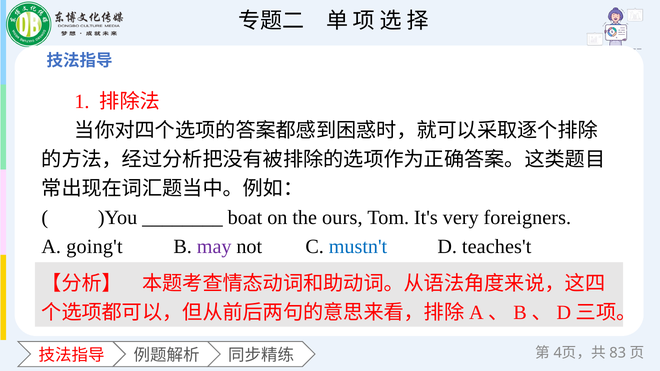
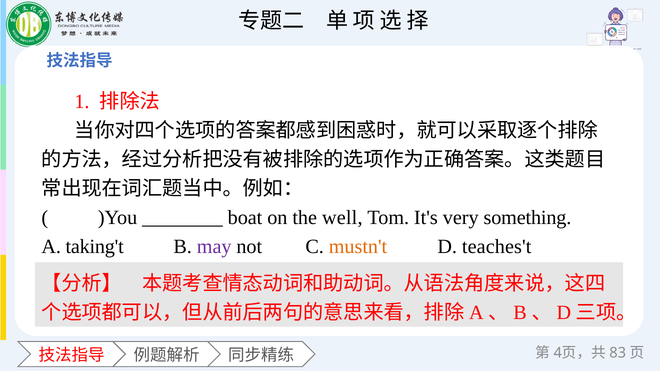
ours: ours -> well (342, 218)
foreigners: foreigners -> something (527, 218)
going't: going't -> taking't (95, 247)
mustn't colour: blue -> orange (358, 247)
